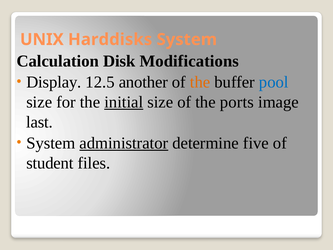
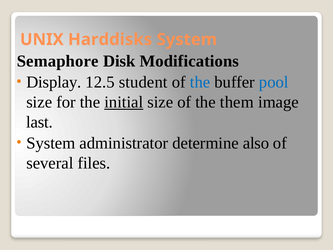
Calculation: Calculation -> Semaphore (58, 61)
another: another -> student (143, 82)
the colour: orange -> blue (200, 82)
ports: ports -> them (237, 102)
administrator underline: present -> none (124, 143)
five: five -> also (256, 143)
student: student -> several (50, 163)
